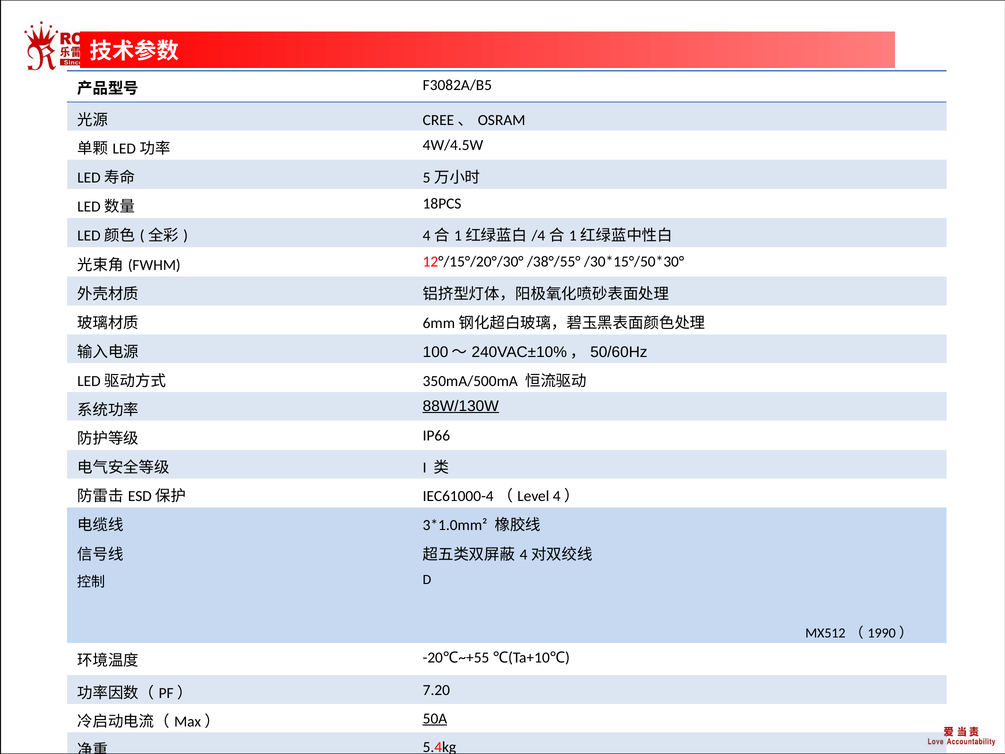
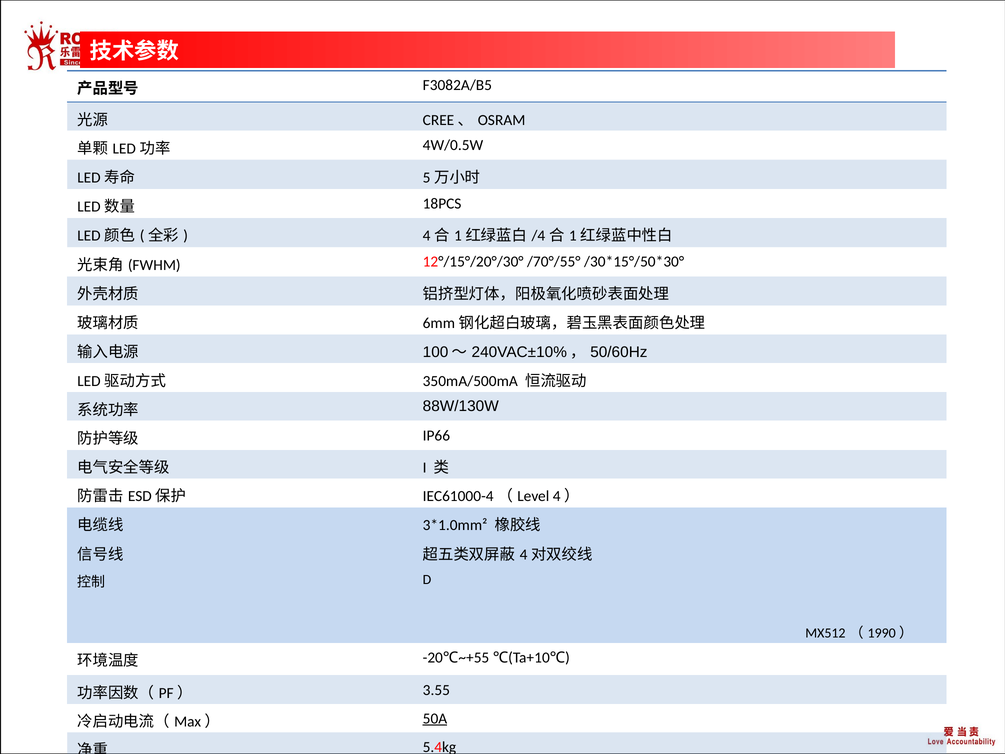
4W/4.5W: 4W/4.5W -> 4W/0.5W (453, 145)
/38°/55°: /38°/55° -> /70°/55° (554, 262)
88W/130W underline: present -> none (461, 406)
7.20: 7.20 -> 3.55 (436, 690)
